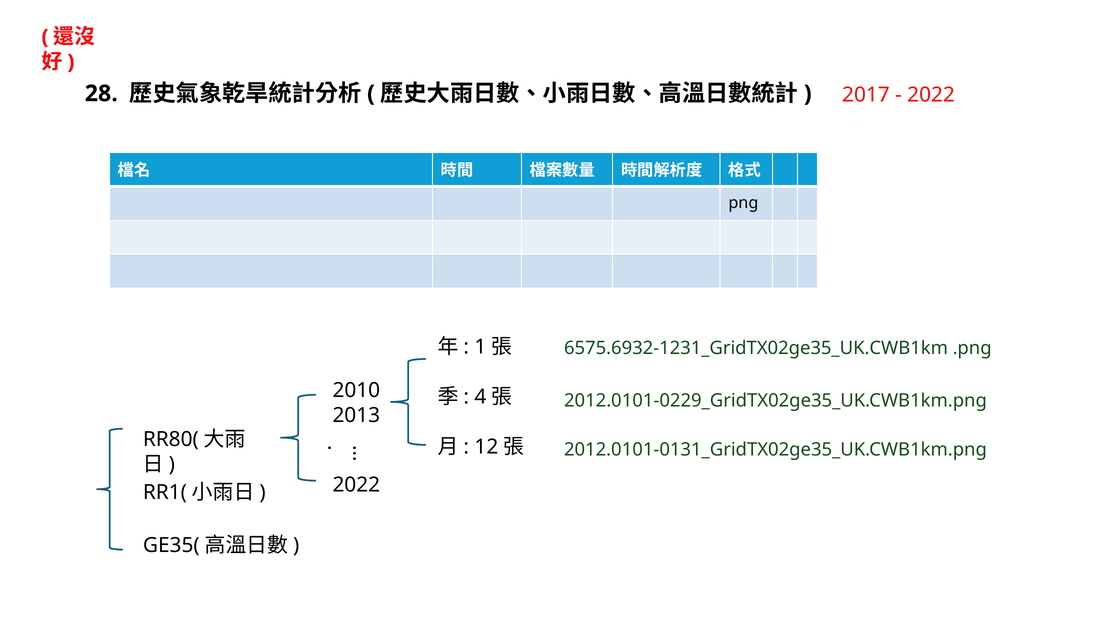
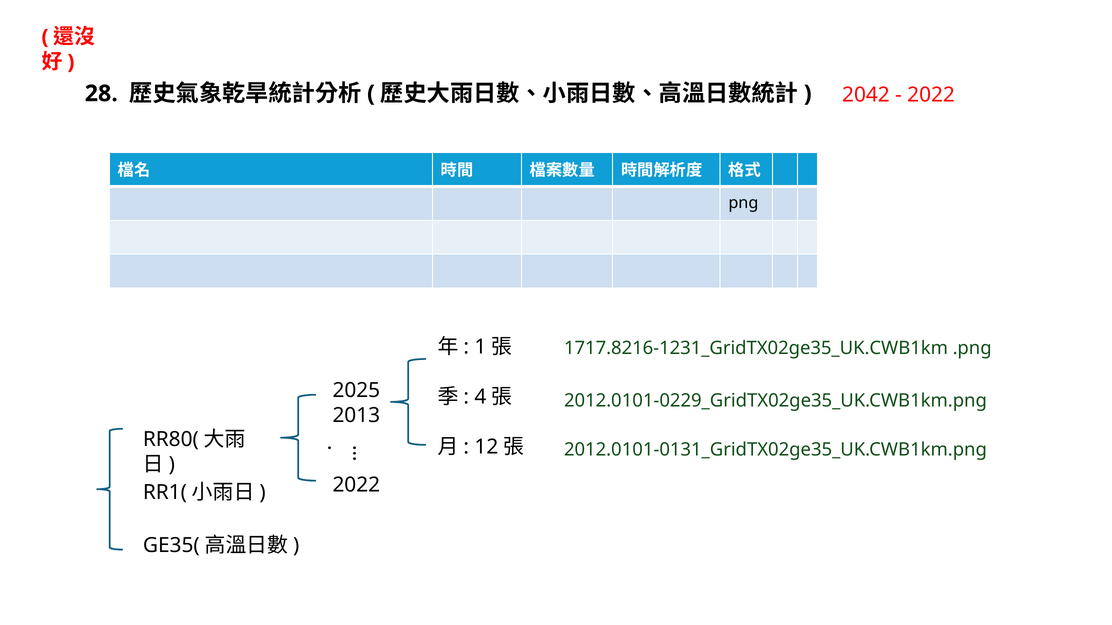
2017: 2017 -> 2042 (866, 95)
6575.6932-1231_GridTX02ge35_UK.CWB1km: 6575.6932-1231_GridTX02ge35_UK.CWB1km -> 1717.8216-1231_GridTX02ge35_UK.CWB1km (756, 349)
2010: 2010 -> 2025 (356, 391)
